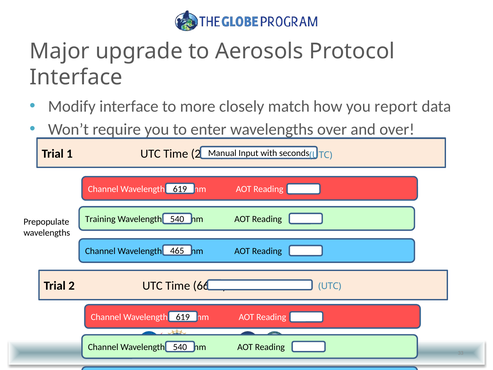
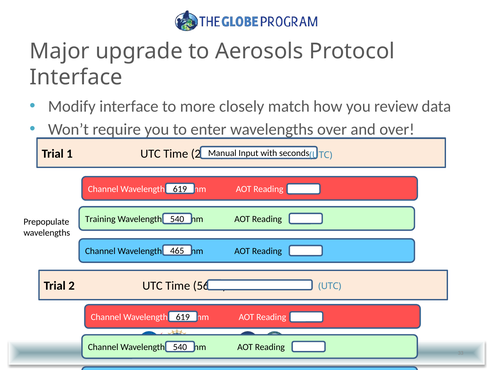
report: report -> review (396, 106)
66: 66 -> 56 (201, 286)
